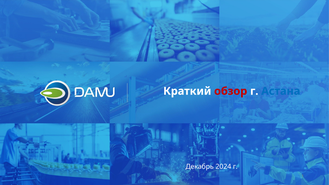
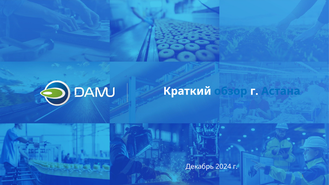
обзор colour: red -> blue (231, 91)
